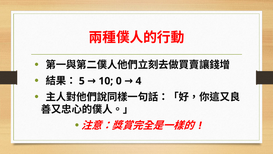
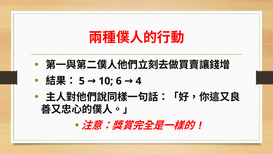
0: 0 -> 6 (119, 81)
